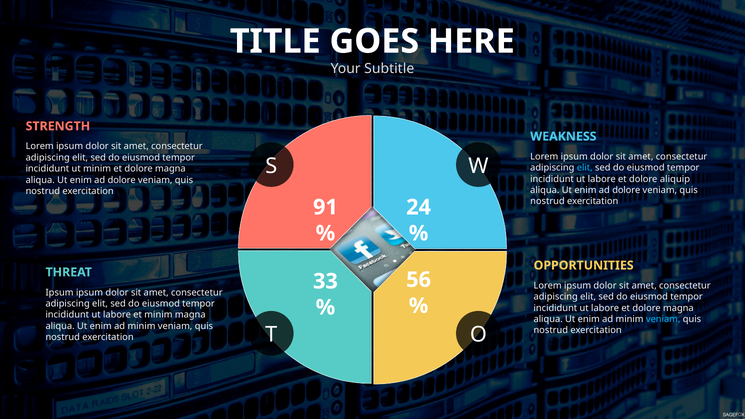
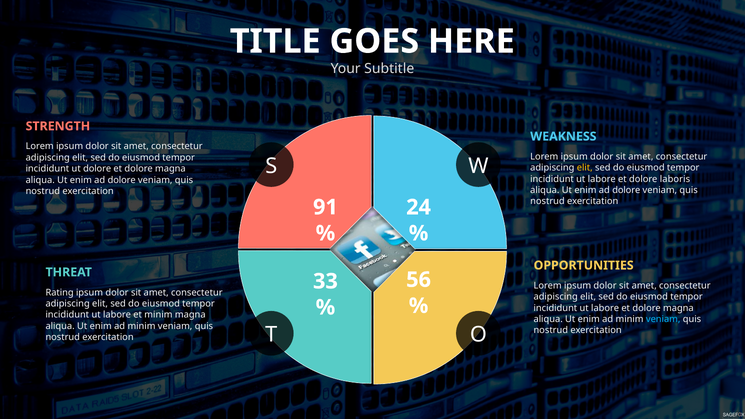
elit colour: light blue -> yellow (585, 168)
ut minim: minim -> dolore (97, 169)
aliquip: aliquip -> laboris (675, 179)
Ipsum: Ipsum -> Rating (60, 293)
